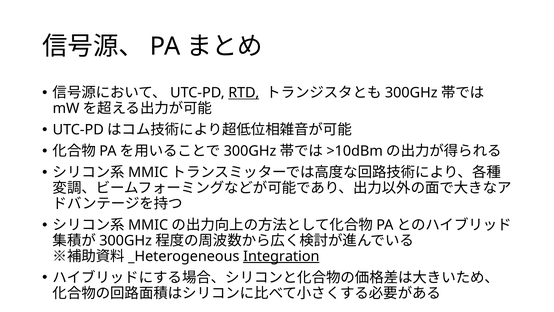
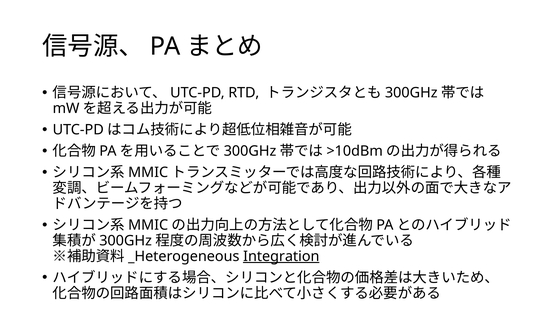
RTD underline: present -> none (244, 93)
